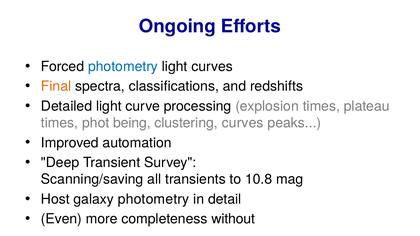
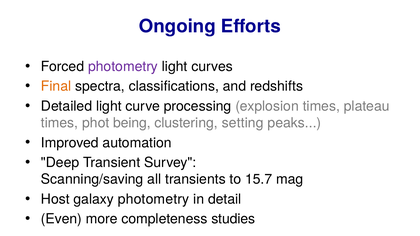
photometry colour: blue -> purple (123, 67)
clustering curves: curves -> setting (243, 123)
10.8: 10.8 -> 15.7 (259, 180)
without: without -> studies (233, 219)
